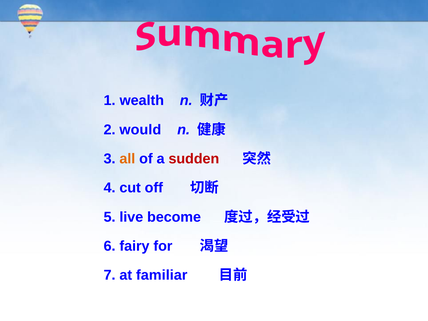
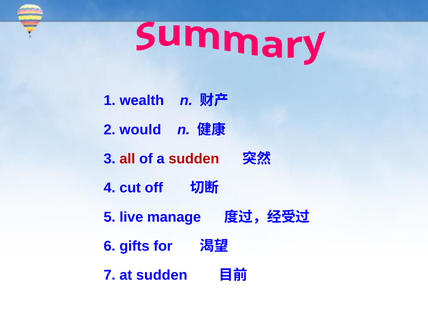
all colour: orange -> red (127, 159)
become: become -> manage (174, 217)
fairy: fairy -> gifts (134, 246)
at familiar: familiar -> sudden (162, 275)
